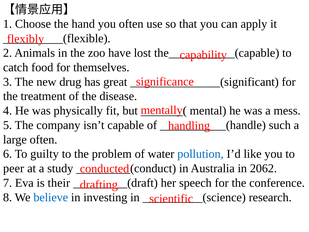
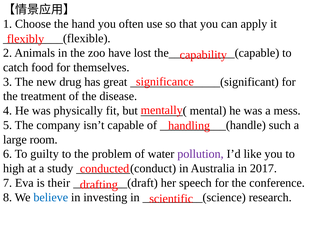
large often: often -> room (44, 139)
pollution colour: blue -> purple (200, 154)
peer: peer -> high (14, 168)
2062: 2062 -> 2017 (263, 168)
